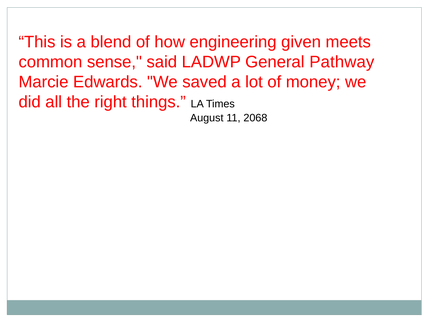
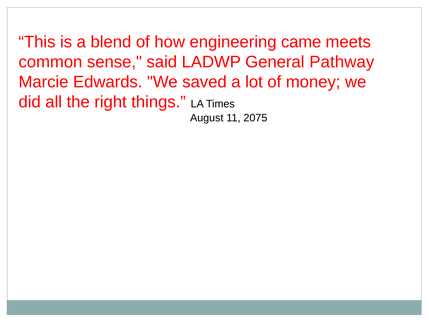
given: given -> came (301, 42)
2068: 2068 -> 2075 (255, 118)
